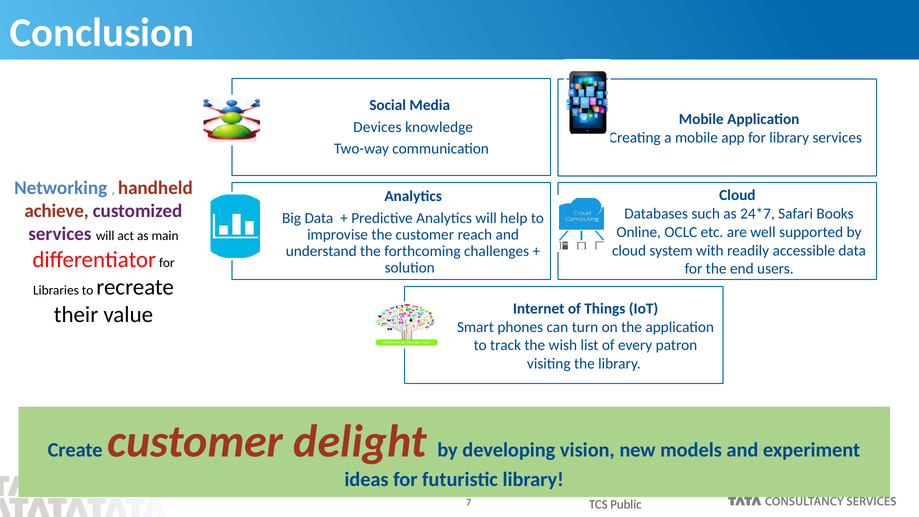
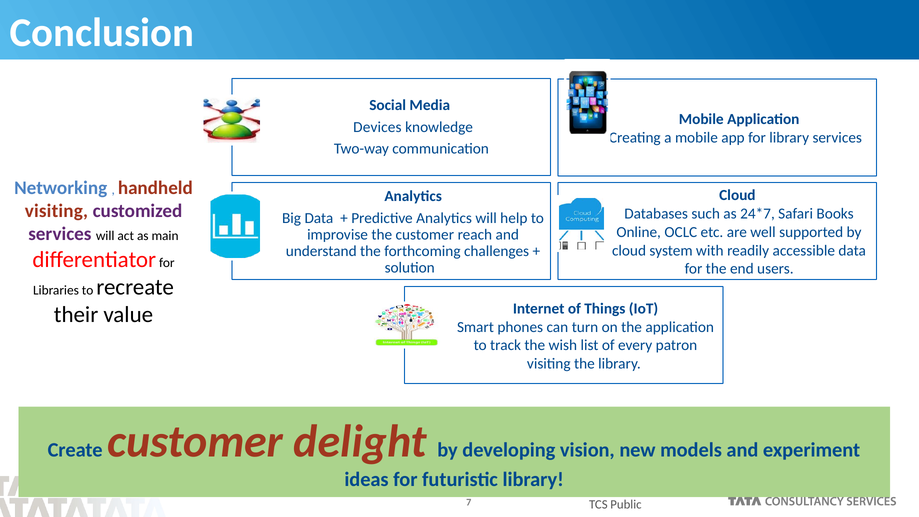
achieve: achieve -> visiting (56, 211)
